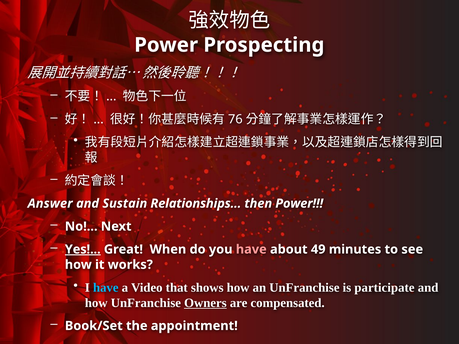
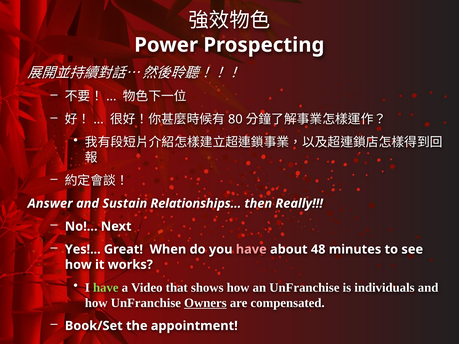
76: 76 -> 80 (235, 119)
then Power: Power -> Really (299, 204)
Yes underline: present -> none (83, 250)
49: 49 -> 48 (318, 250)
have colour: light blue -> light green (106, 288)
participate: participate -> individuals (385, 288)
